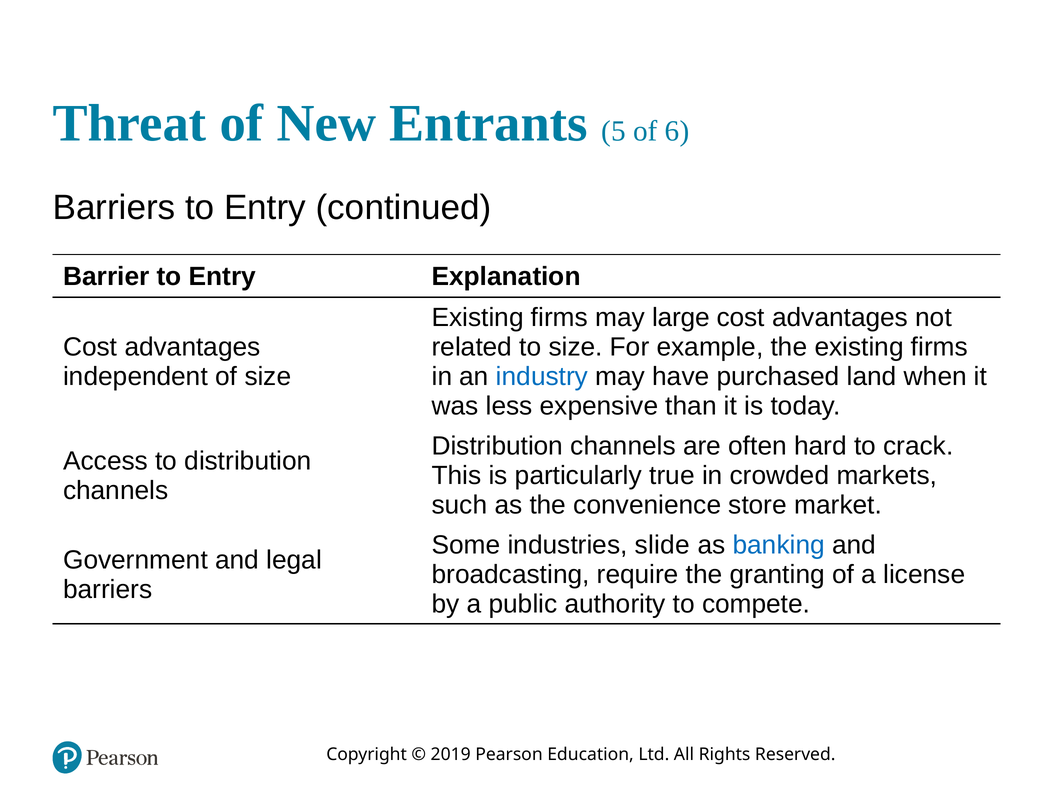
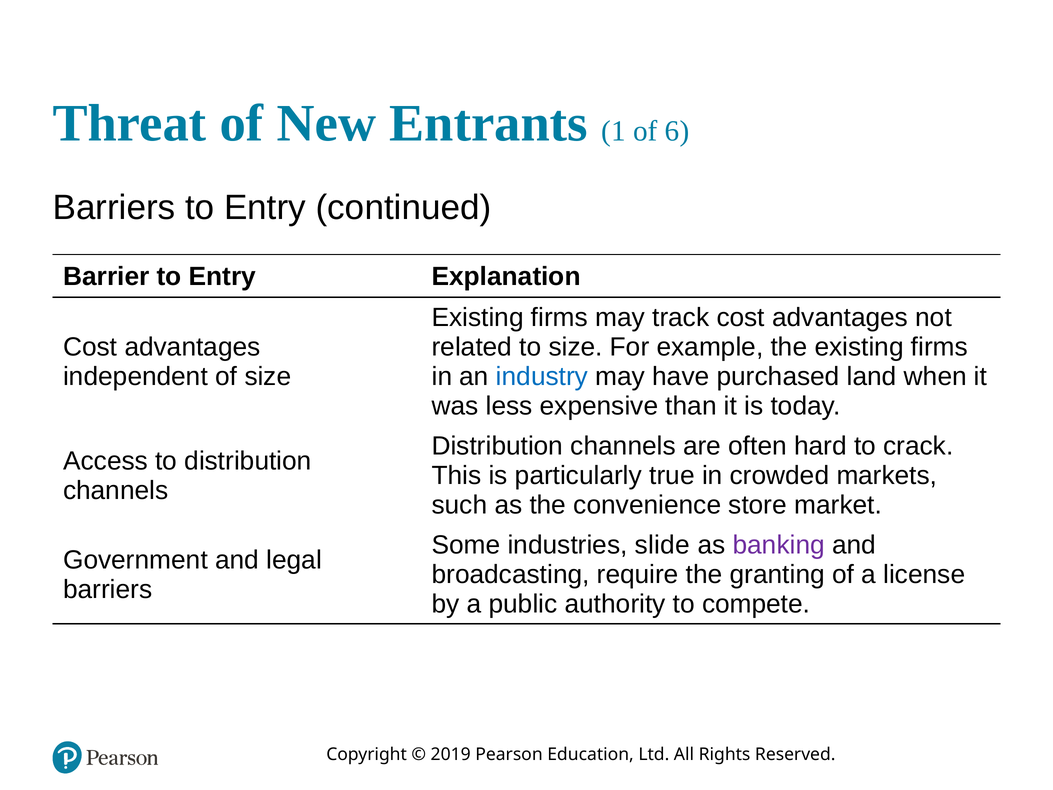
5: 5 -> 1 (614, 131)
large: large -> track (681, 318)
banking colour: blue -> purple (779, 545)
